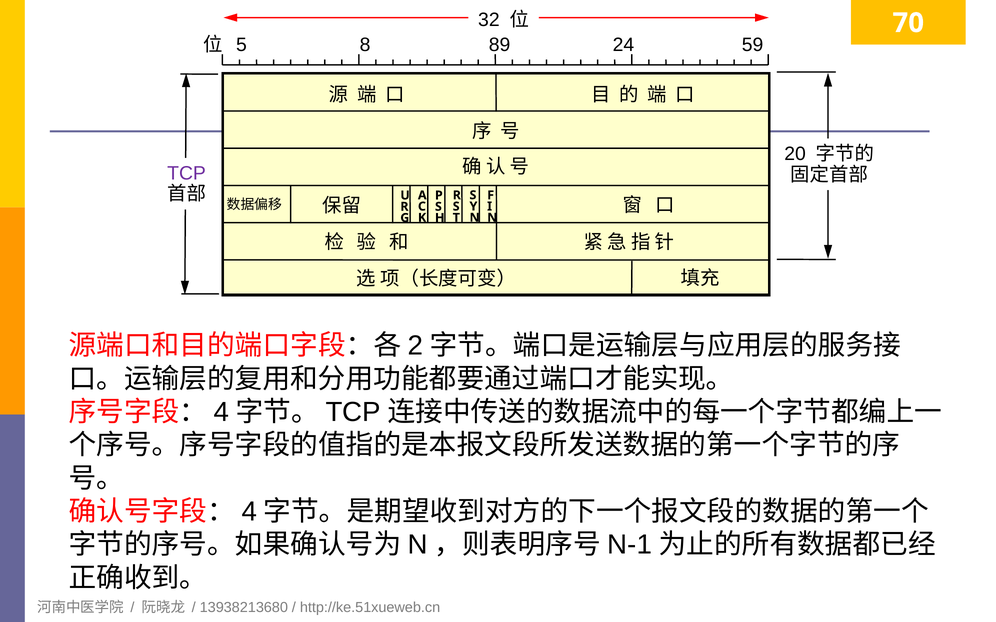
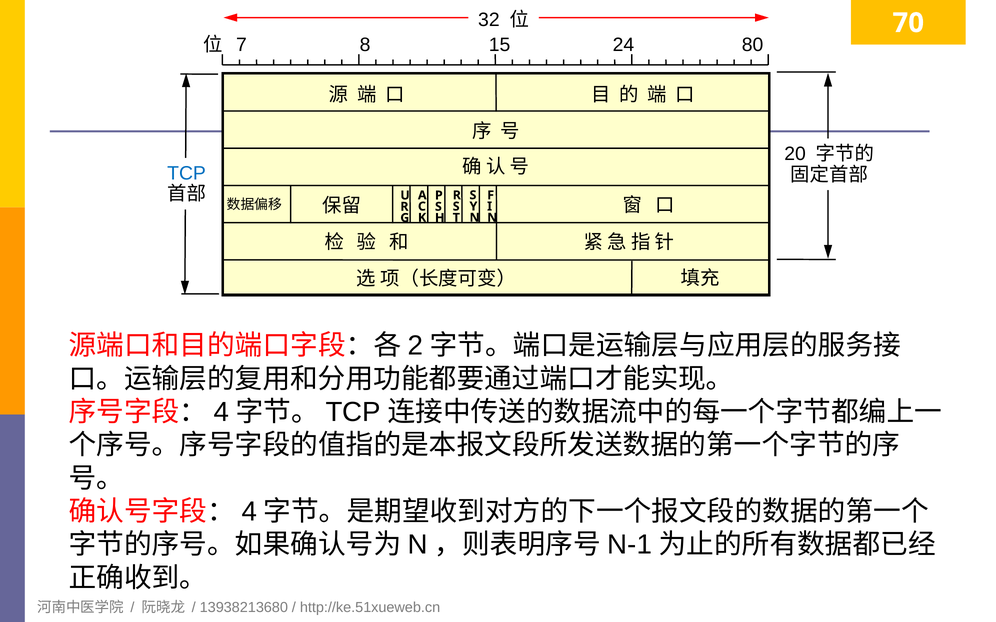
5: 5 -> 7 (241, 45)
89: 89 -> 15 (500, 45)
59: 59 -> 80 (753, 45)
TCP colour: purple -> blue (187, 173)
